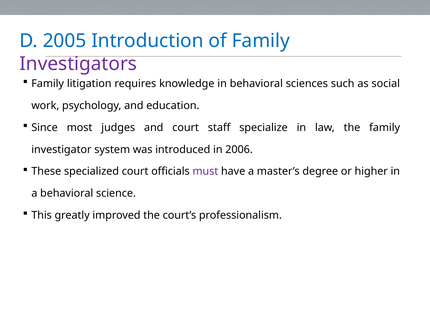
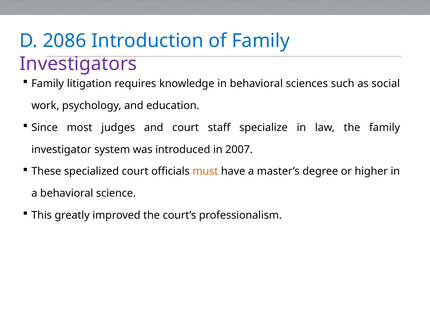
2005: 2005 -> 2086 (65, 41)
2006: 2006 -> 2007 (239, 149)
must colour: purple -> orange (205, 171)
